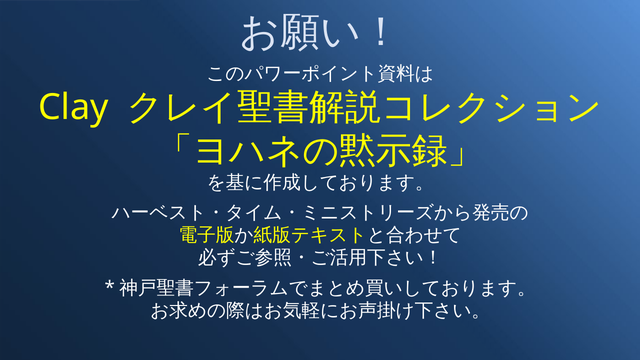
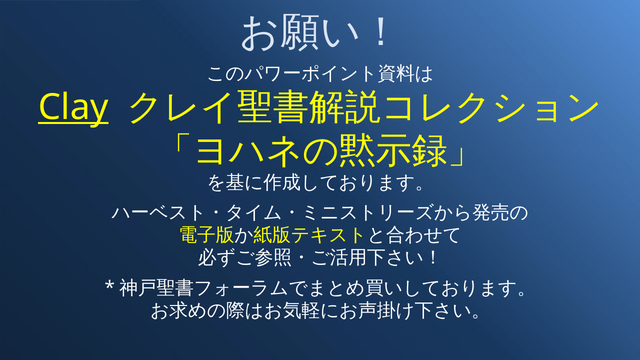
Clay underline: none -> present (73, 108)
